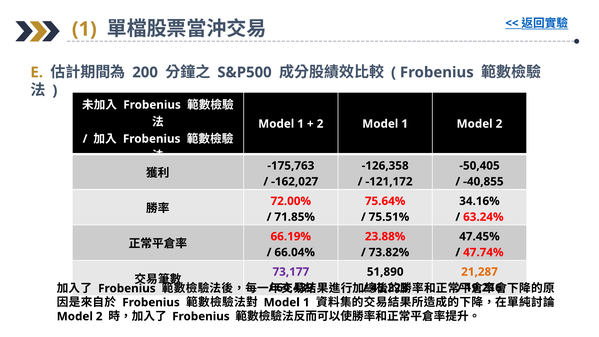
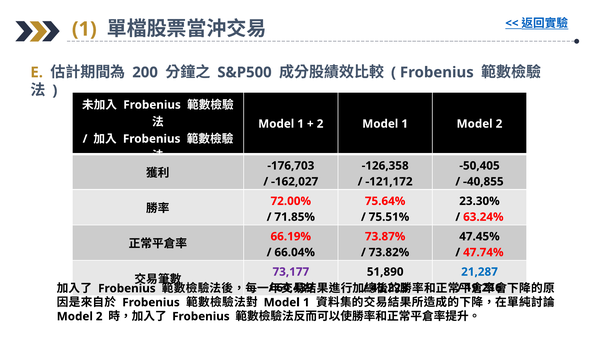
-175,763: -175,763 -> -176,703 (291, 166)
34.16%: 34.16% -> 23.30% (479, 201)
23.88%: 23.88% -> 73.87% (385, 236)
21,287 colour: orange -> blue (480, 272)
